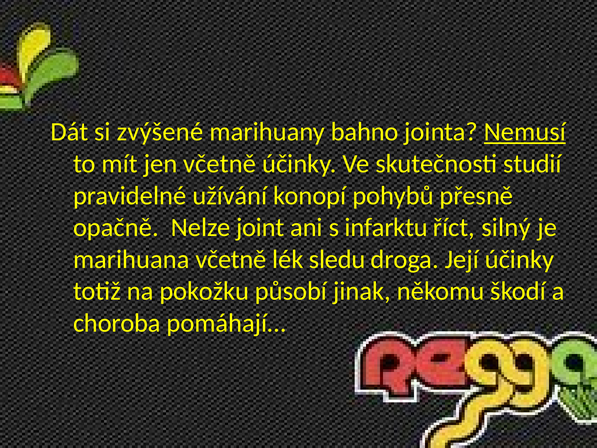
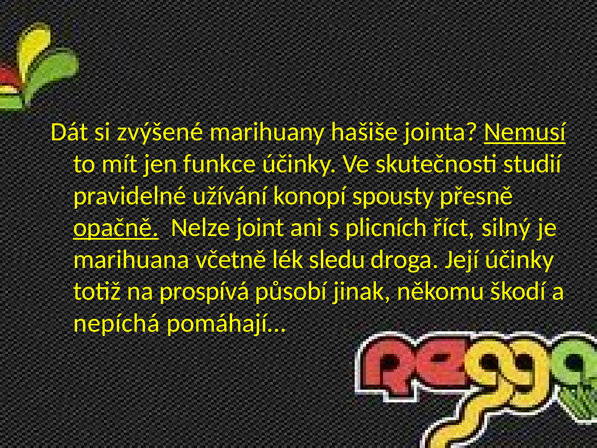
bahno: bahno -> hašiše (364, 132)
jen včetně: včetně -> funkce (220, 164)
pohybů: pohybů -> spousty (393, 195)
opačně underline: none -> present (116, 227)
infarktu: infarktu -> plicních (386, 227)
pokožku: pokožku -> prospívá (204, 291)
choroba: choroba -> nepíchá (117, 323)
